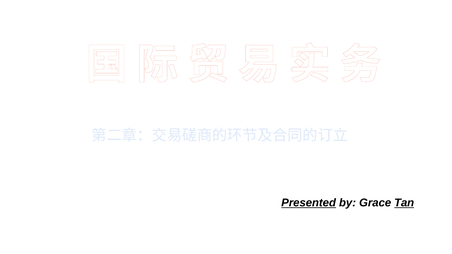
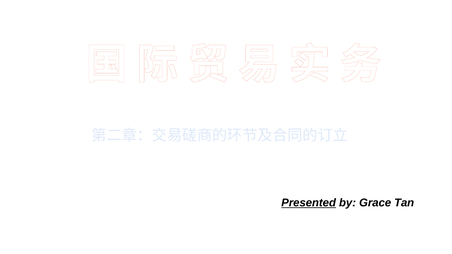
Tan underline: present -> none (404, 203)
